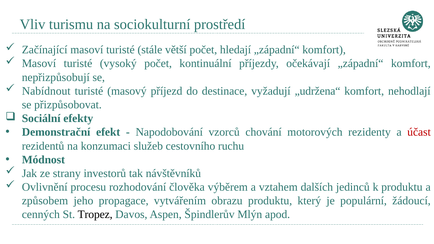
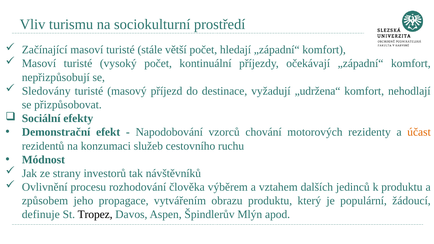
Nabídnout: Nabídnout -> Sledovány (46, 91)
účast colour: red -> orange (419, 132)
cenných: cenných -> definuje (41, 215)
